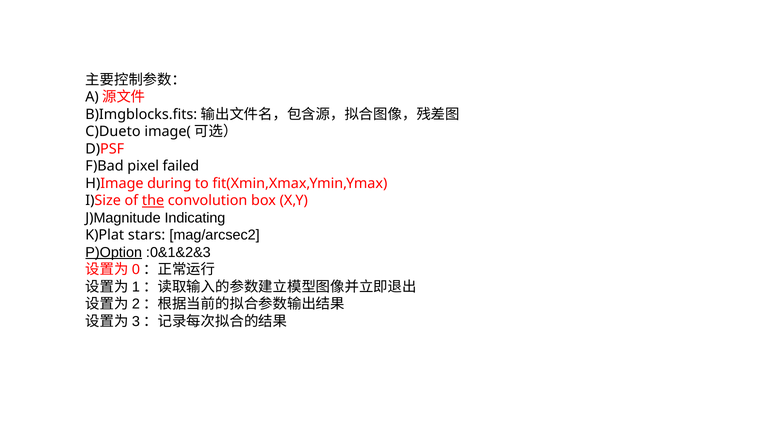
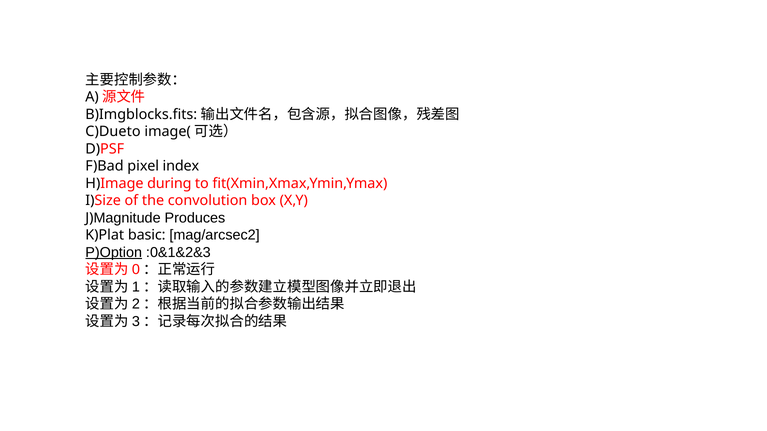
failed: failed -> index (181, 166)
the underline: present -> none (153, 201)
Indicating: Indicating -> Produces (195, 218)
stars: stars -> basic (147, 235)
